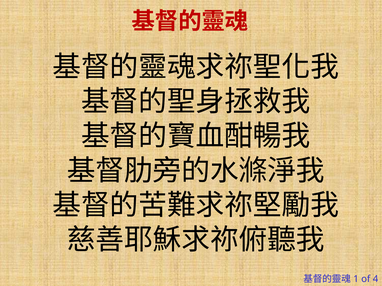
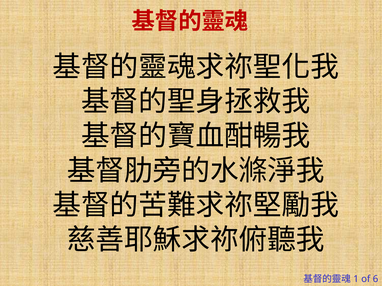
4: 4 -> 6 (376, 279)
